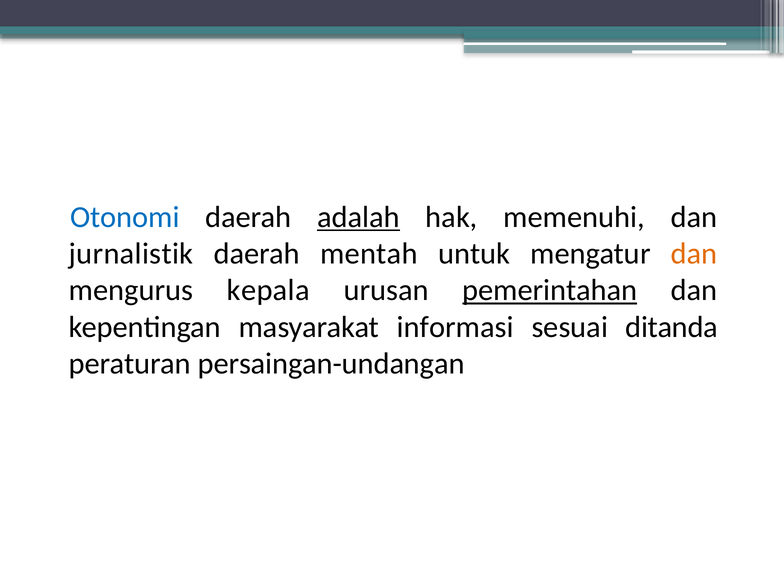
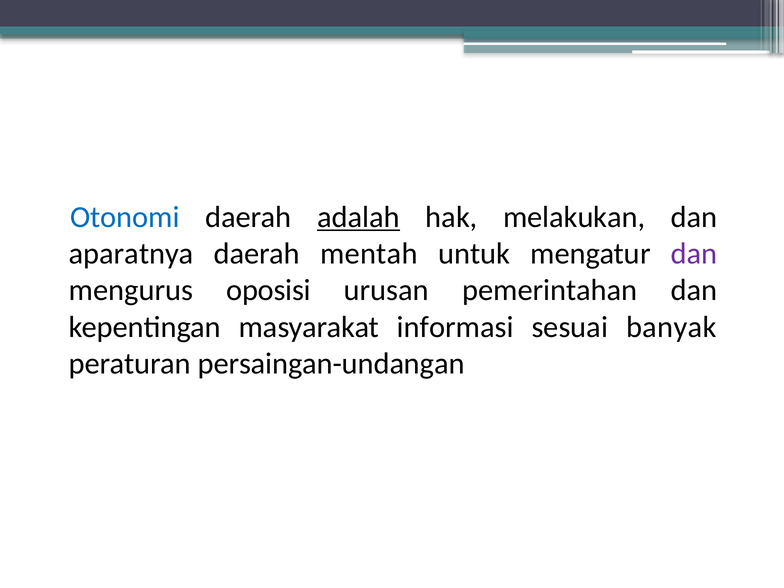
memenuhi: memenuhi -> melakukan (574, 217)
jurnalistik: jurnalistik -> aparatnya (131, 254)
dan colour: orange -> purple (694, 254)
kepala: kepala -> oposisi (269, 290)
pemerintahan underline: present -> none (550, 290)
ditanda: ditanda -> banyak (671, 327)
